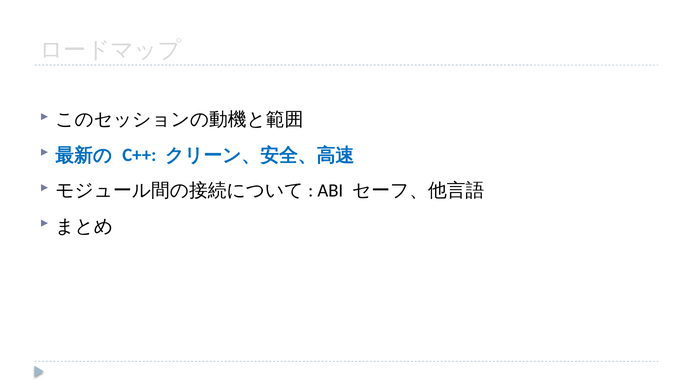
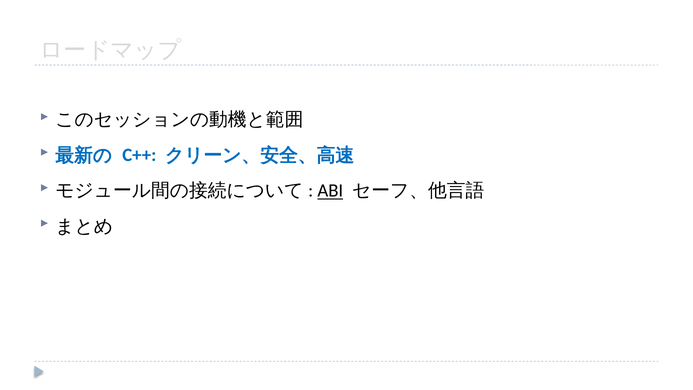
ABI underline: none -> present (330, 191)
